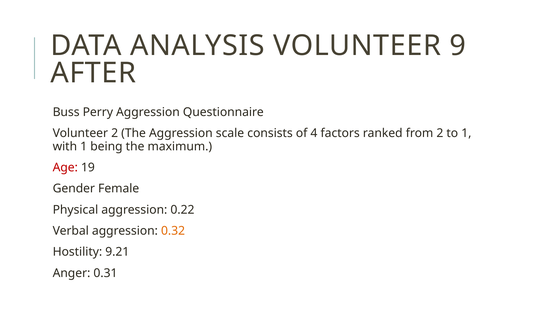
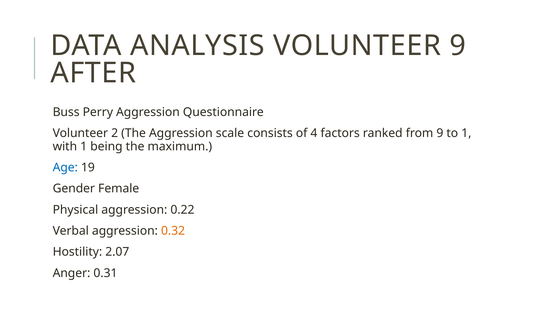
from 2: 2 -> 9 (440, 133)
Age colour: red -> blue (65, 168)
9.21: 9.21 -> 2.07 (117, 252)
